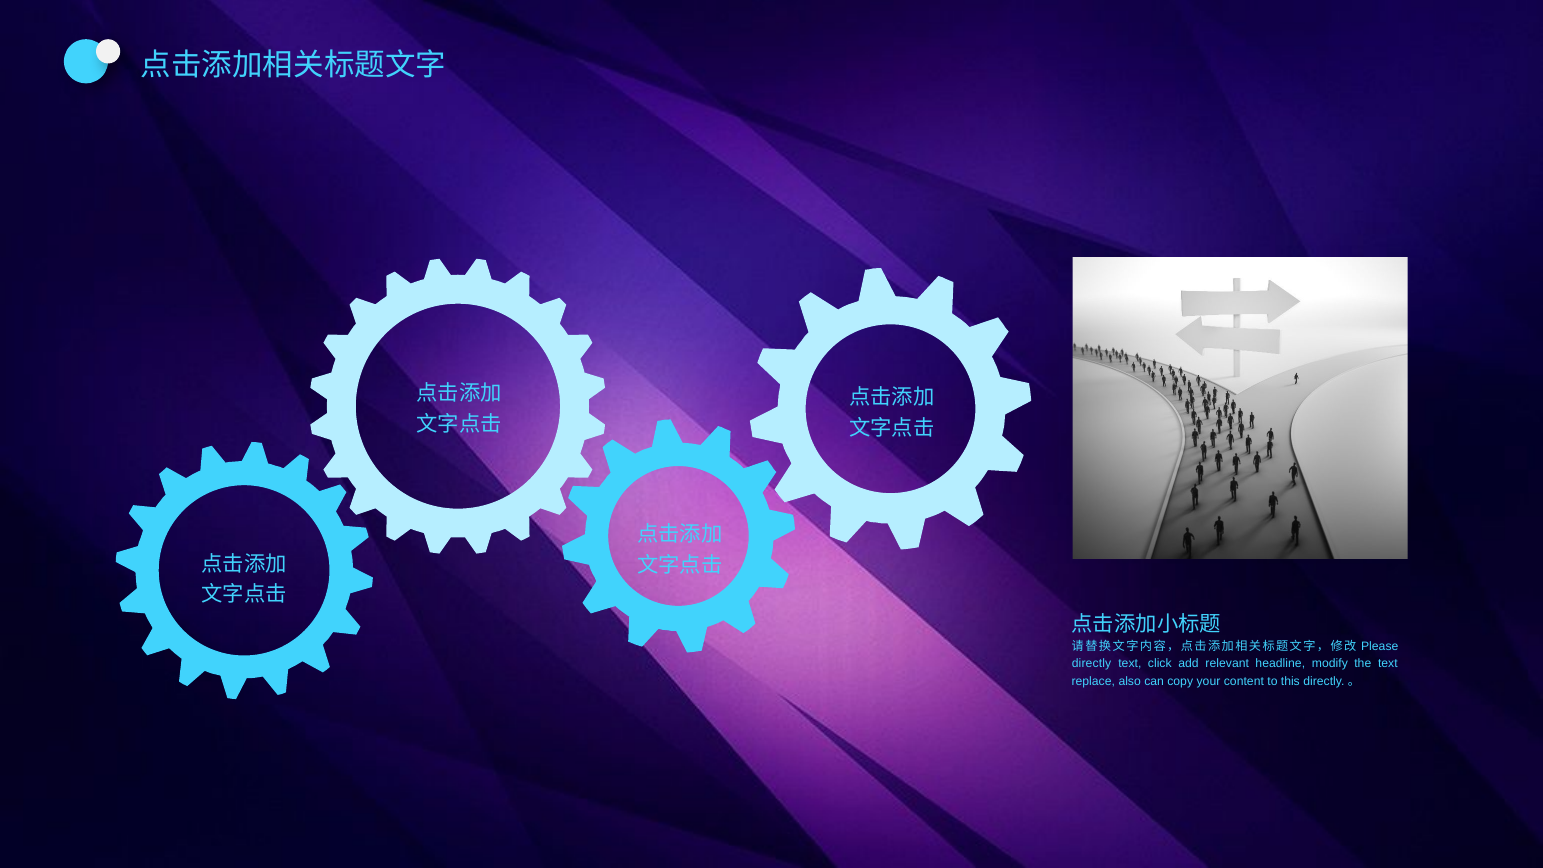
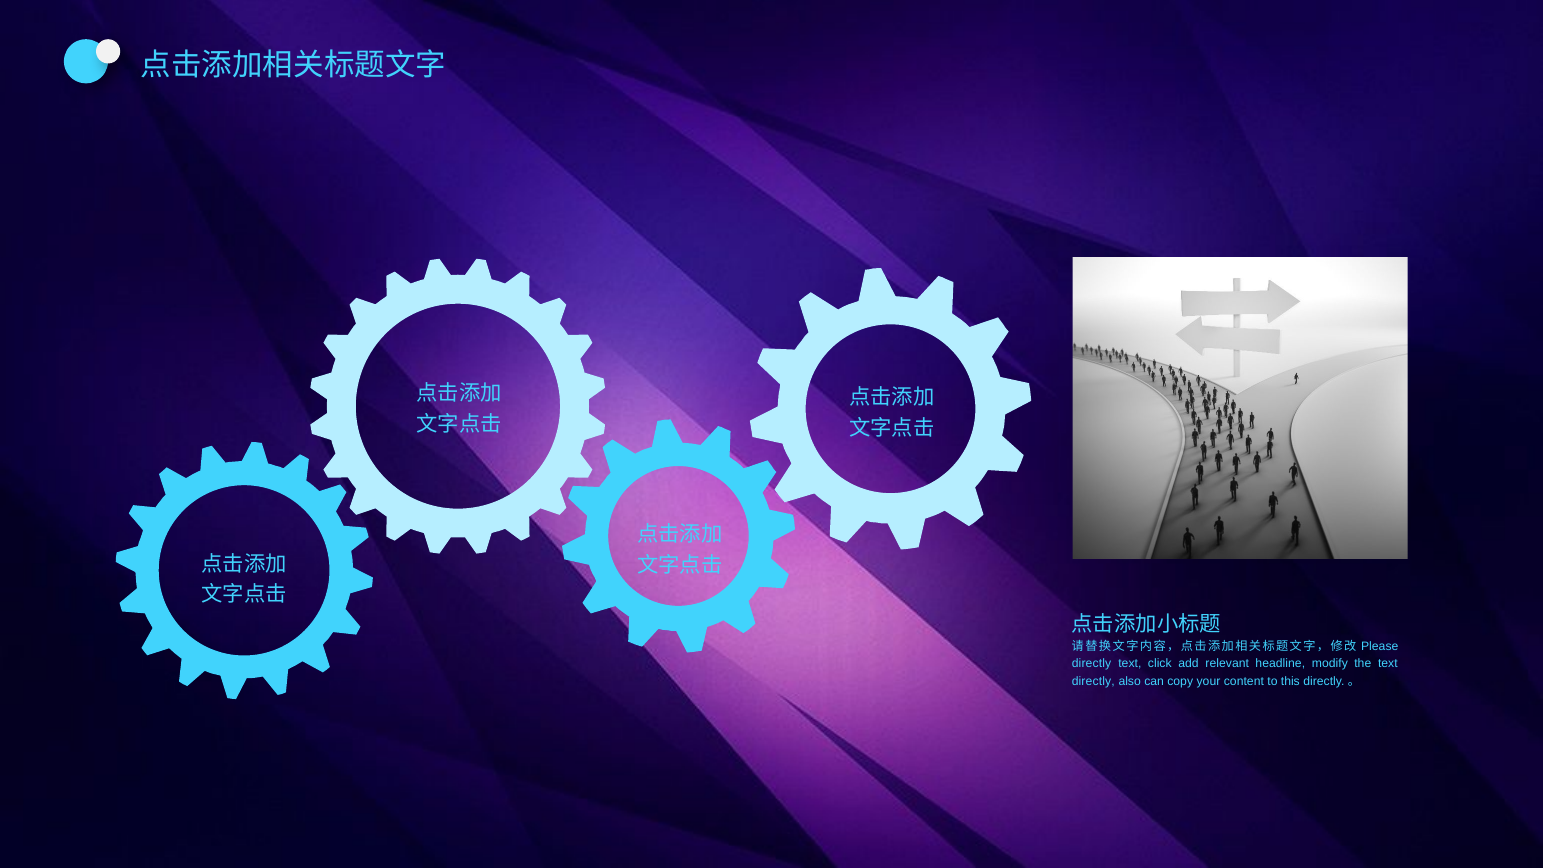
replace: replace -> directly (1093, 681)
